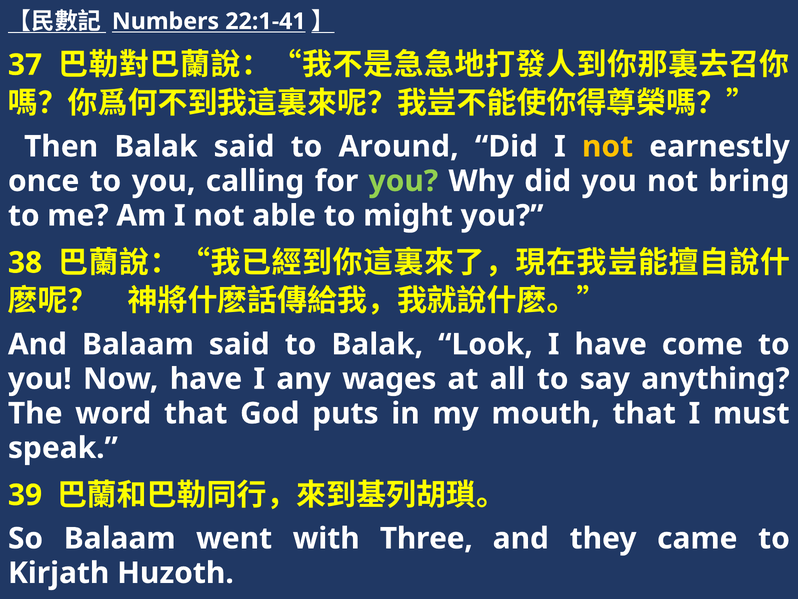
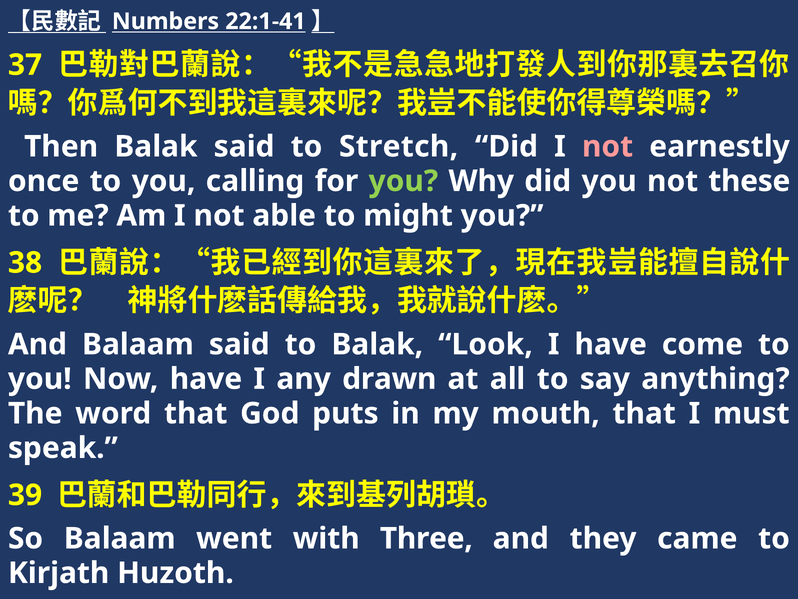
Around: Around -> Stretch (399, 146)
not colour: yellow -> pink (608, 146)
bring: bring -> these (749, 181)
wages: wages -> drawn (389, 379)
